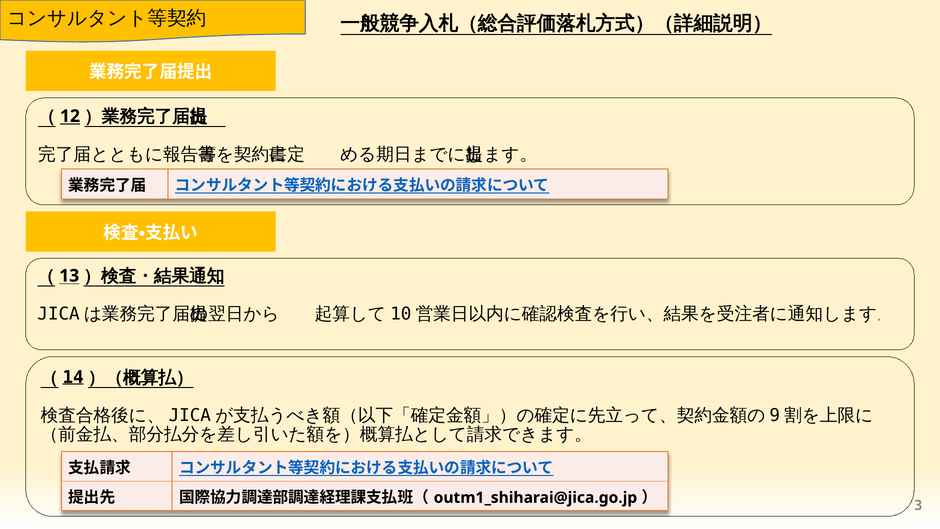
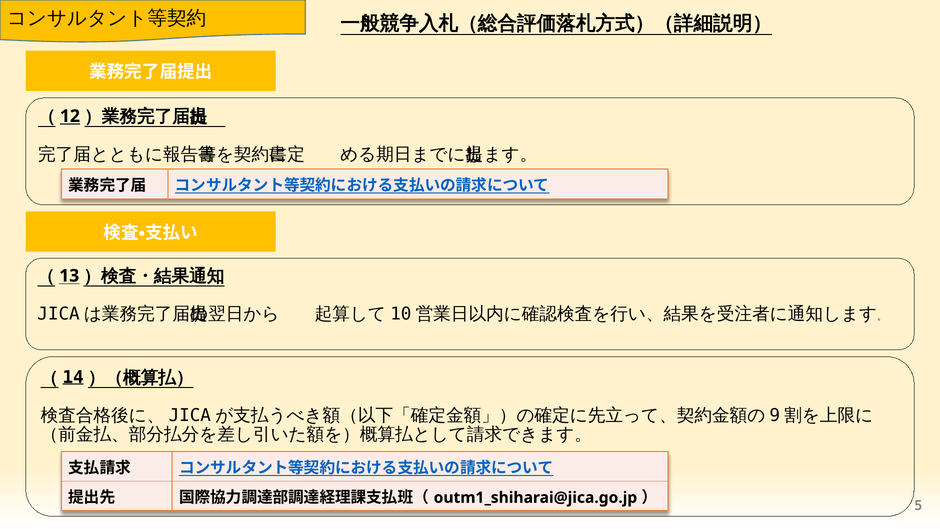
3: 3 -> 5 (918, 505)
